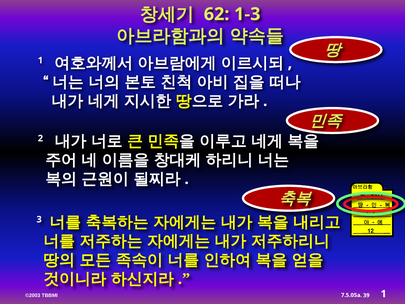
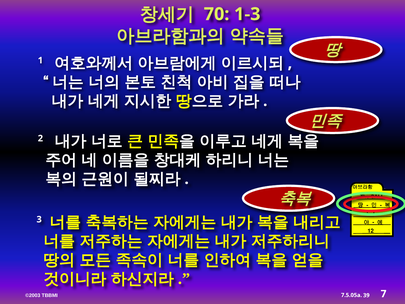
62: 62 -> 70 (217, 14)
39 1: 1 -> 7 (384, 294)
